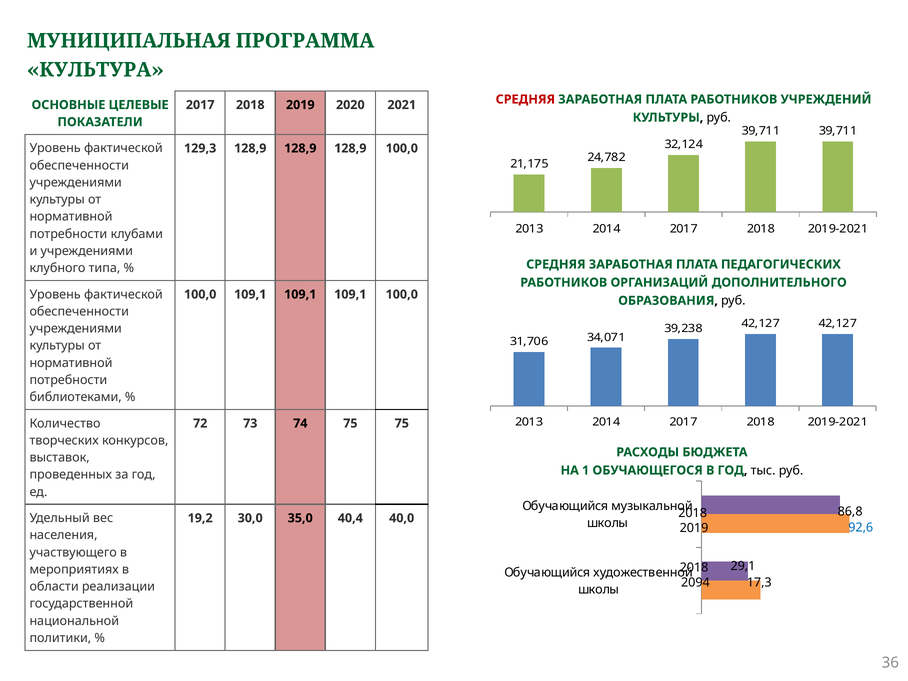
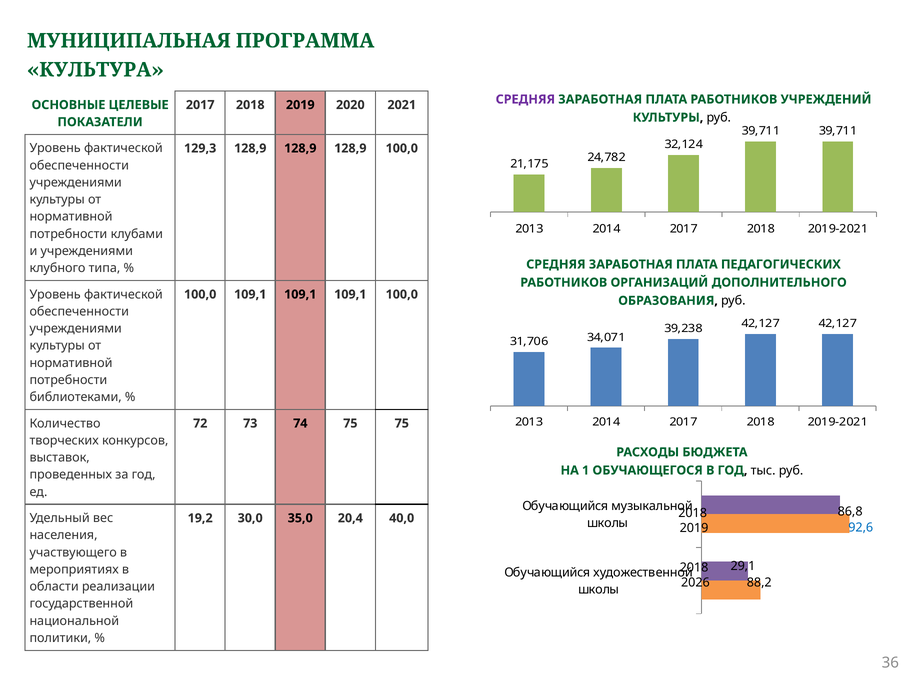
СРЕДНЯЯ colour: red -> purple (525, 99)
40,4: 40,4 -> 20,4 (350, 518)
2094: 2094 -> 2026 (695, 583)
17,3: 17,3 -> 88,2 (759, 583)
